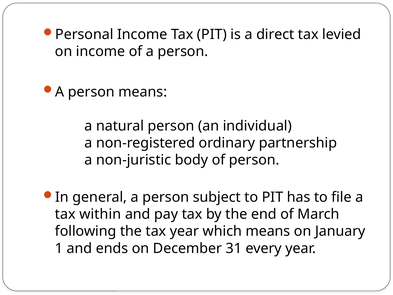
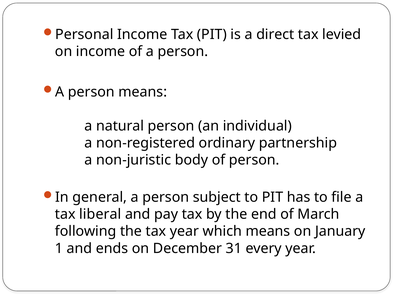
within: within -> liberal (100, 214)
